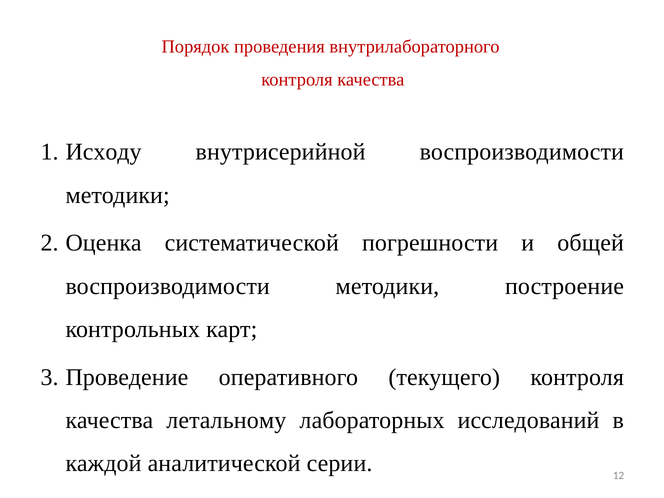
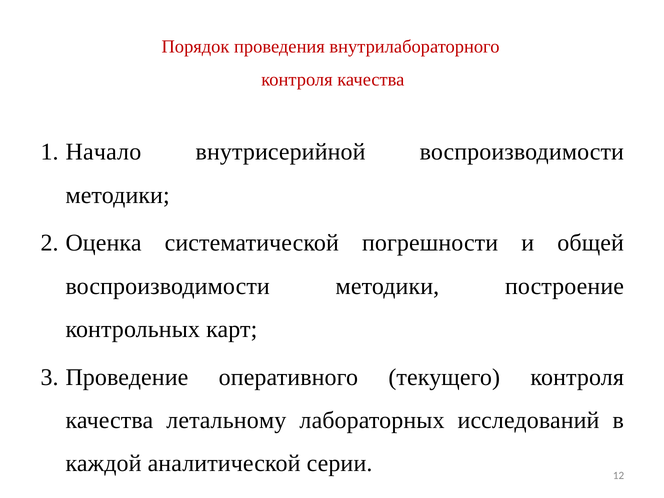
Исходу: Исходу -> Начало (103, 152)
